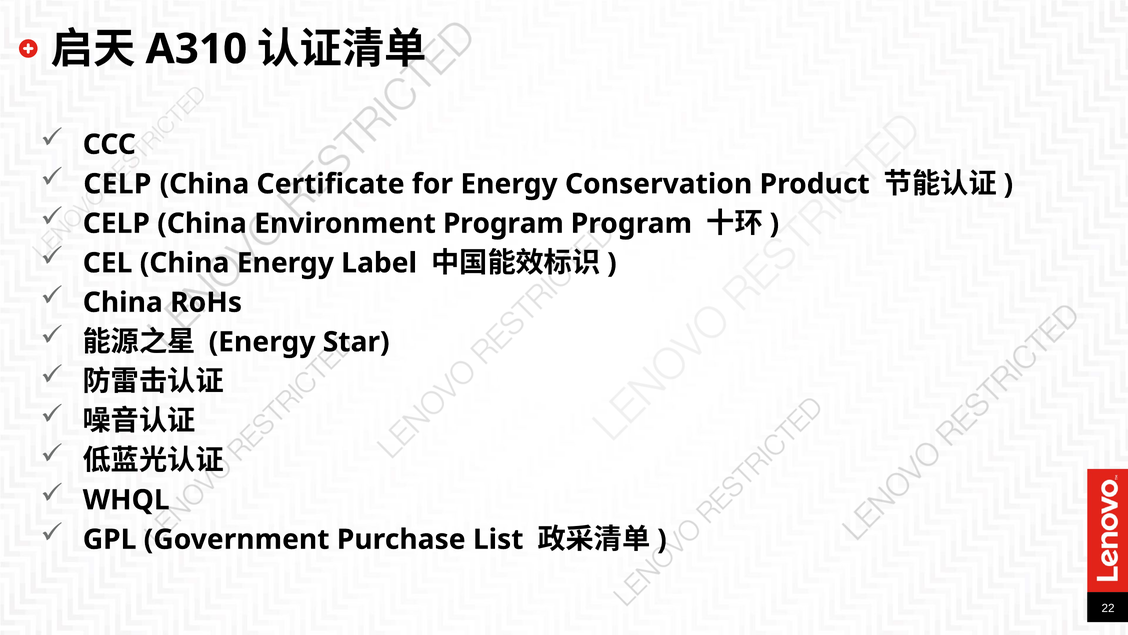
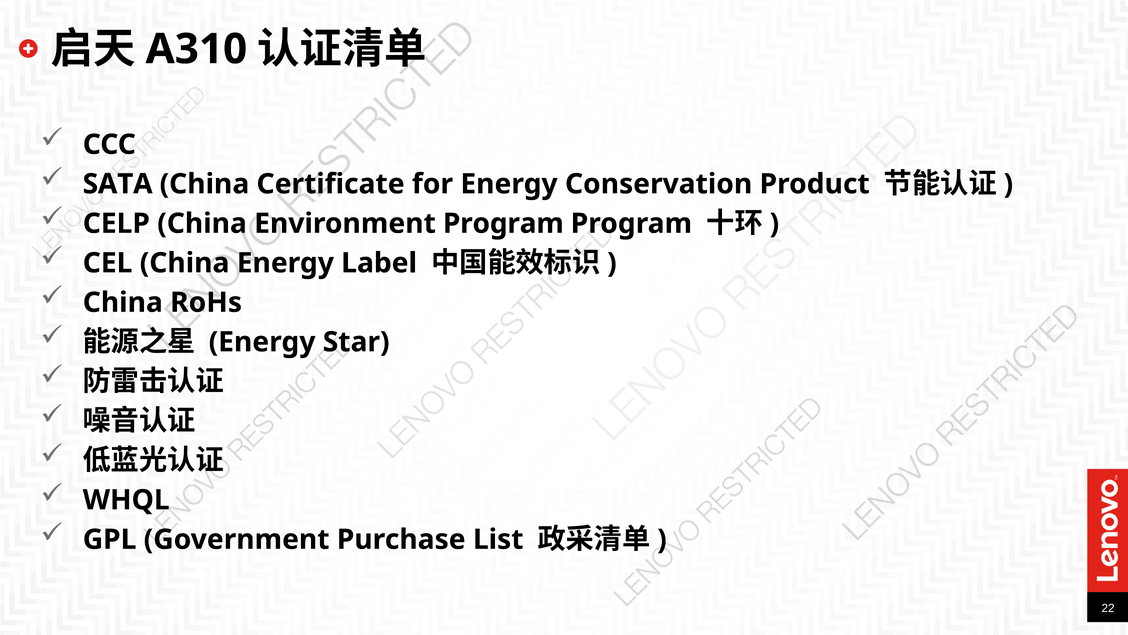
CELP: CELP -> SATA (118, 184)
